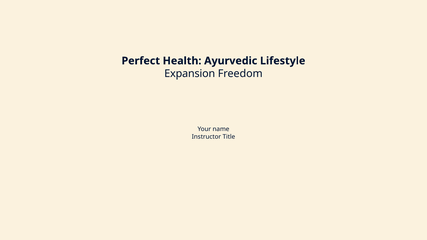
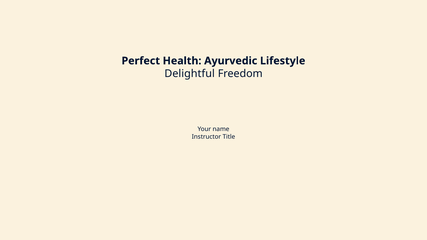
Expansion: Expansion -> Delightful (190, 74)
